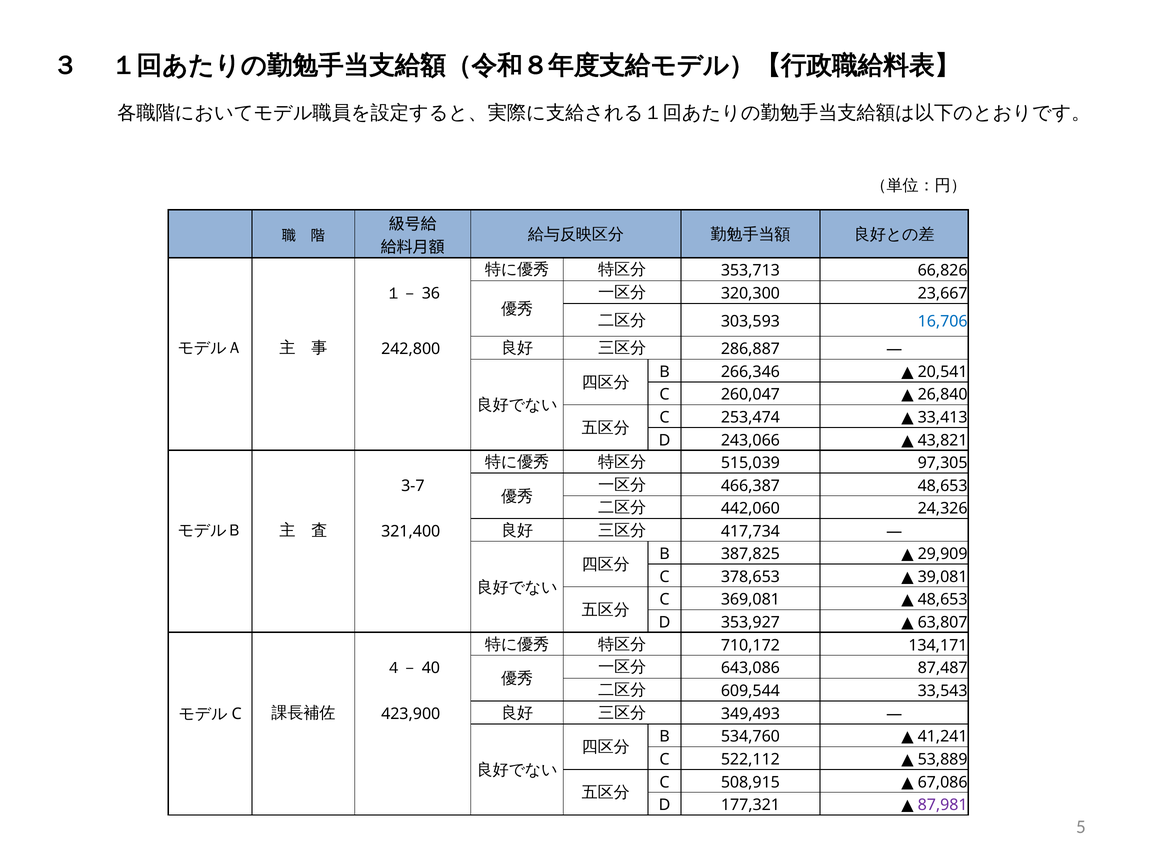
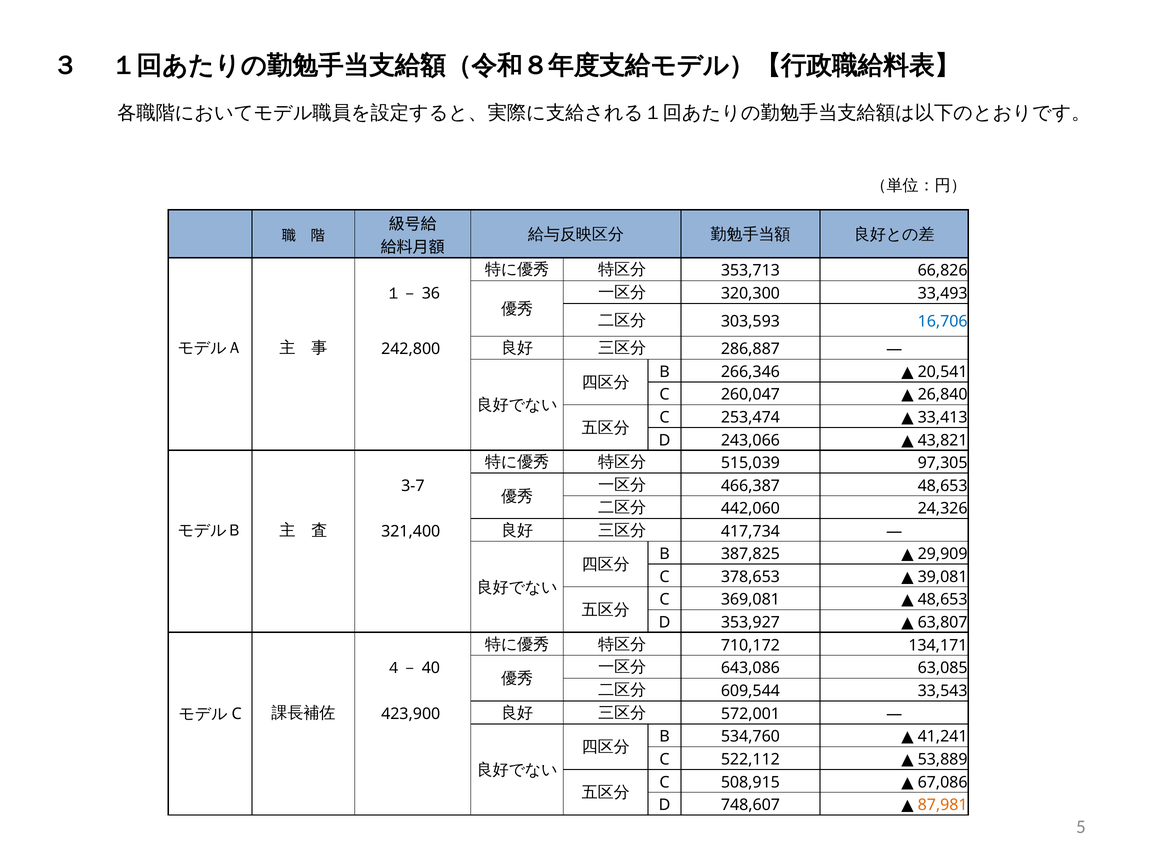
23,667: 23,667 -> 33,493 (943, 294)
87,487: 87,487 -> 63,085 (943, 668)
349,493: 349,493 -> 572,001 (750, 714)
177,321: 177,321 -> 748,607 (750, 805)
87,981 colour: purple -> orange (943, 805)
